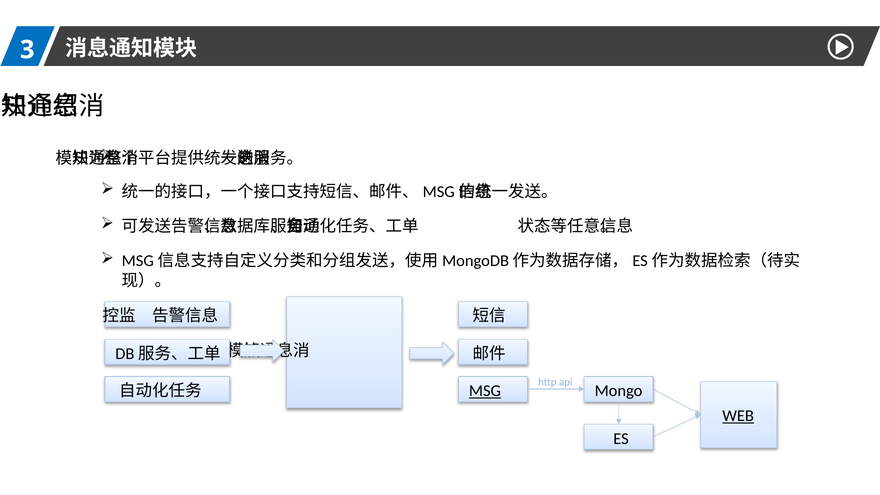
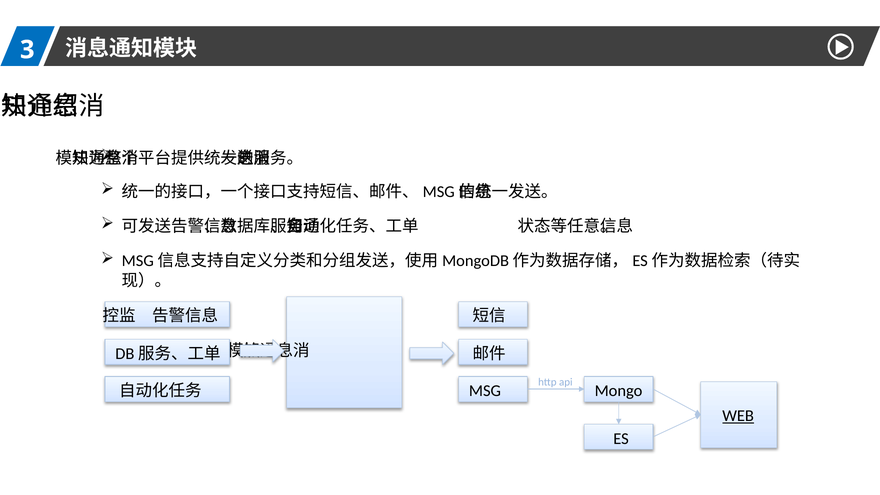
MSG underline: present -> none (485, 391)
